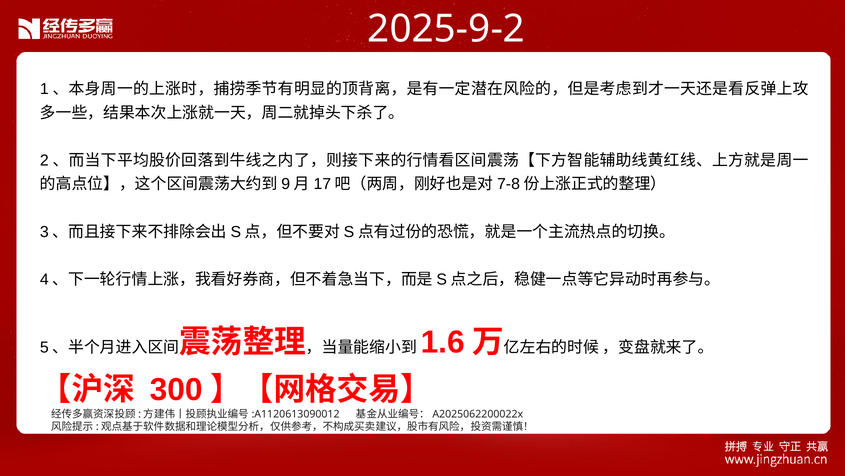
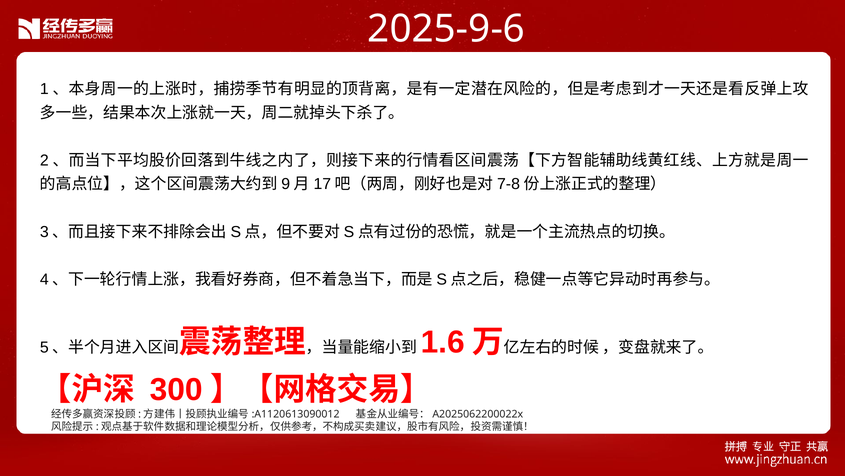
2025-9-2: 2025-9-2 -> 2025-9-6 (446, 29)
